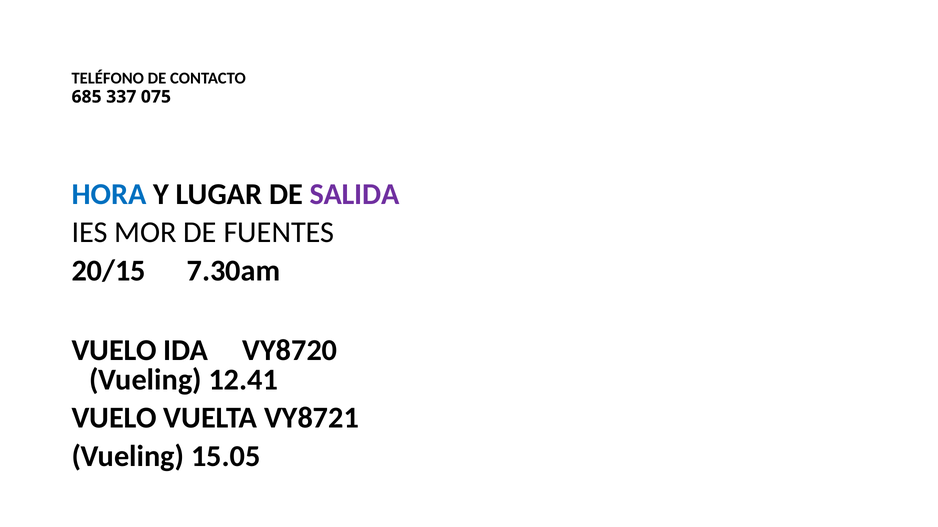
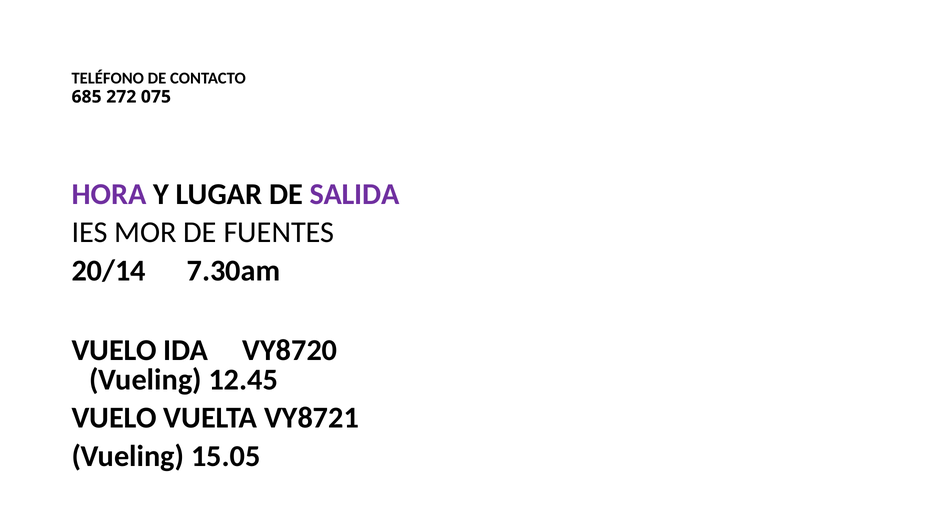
337: 337 -> 272 (121, 97)
HORA colour: blue -> purple (109, 194)
20/15: 20/15 -> 20/14 (109, 271)
12.41: 12.41 -> 12.45 (243, 380)
